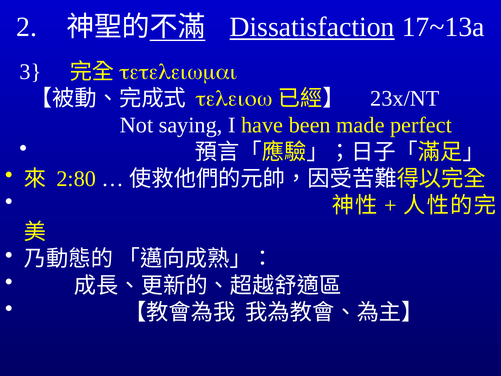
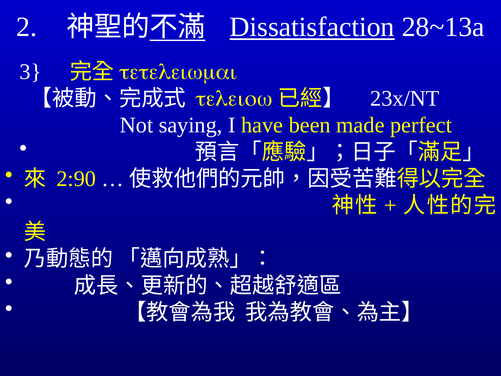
17~13a: 17~13a -> 28~13a (443, 27)
2:80: 2:80 -> 2:90 (76, 179)
